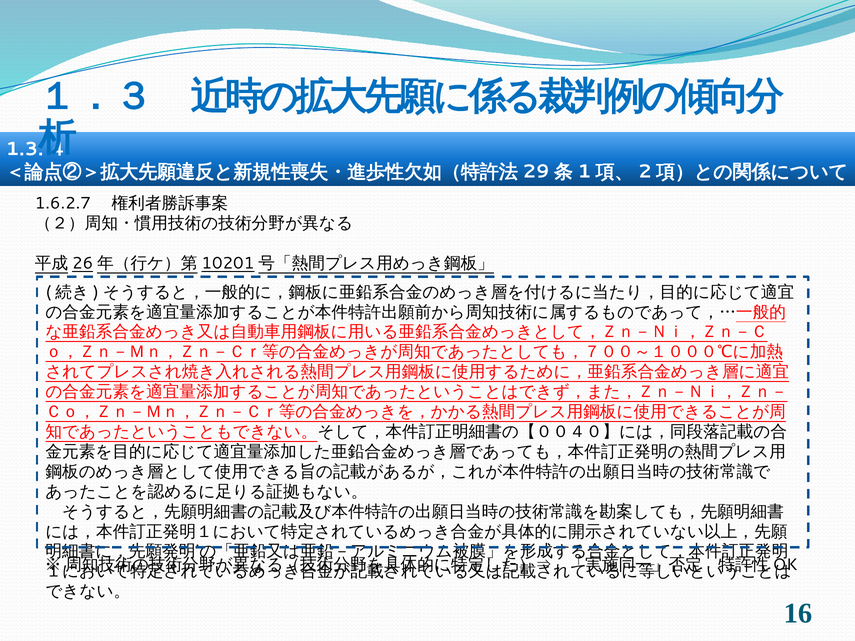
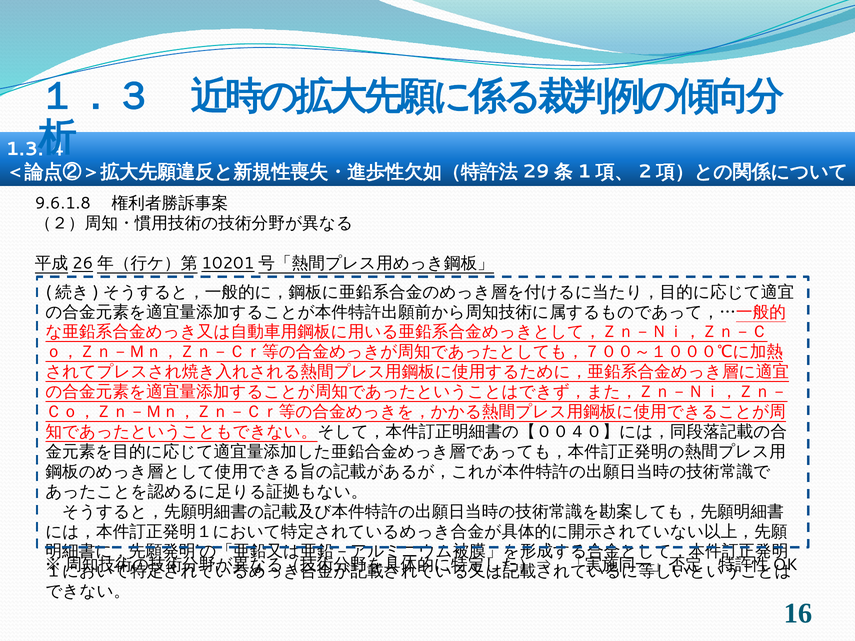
1.6.2.7: 1.6.2.7 -> 9.6.1.8 (63, 203)
